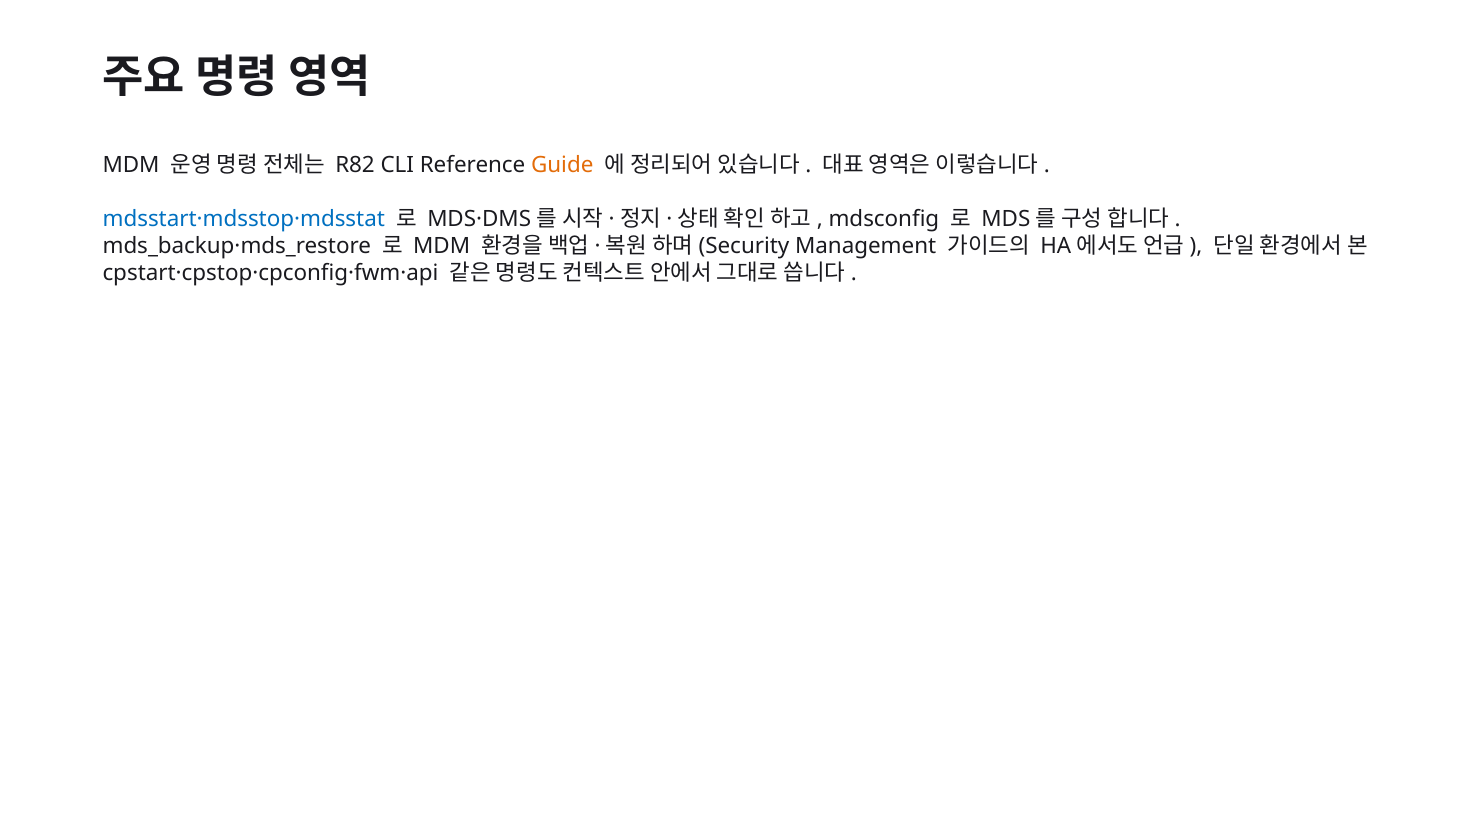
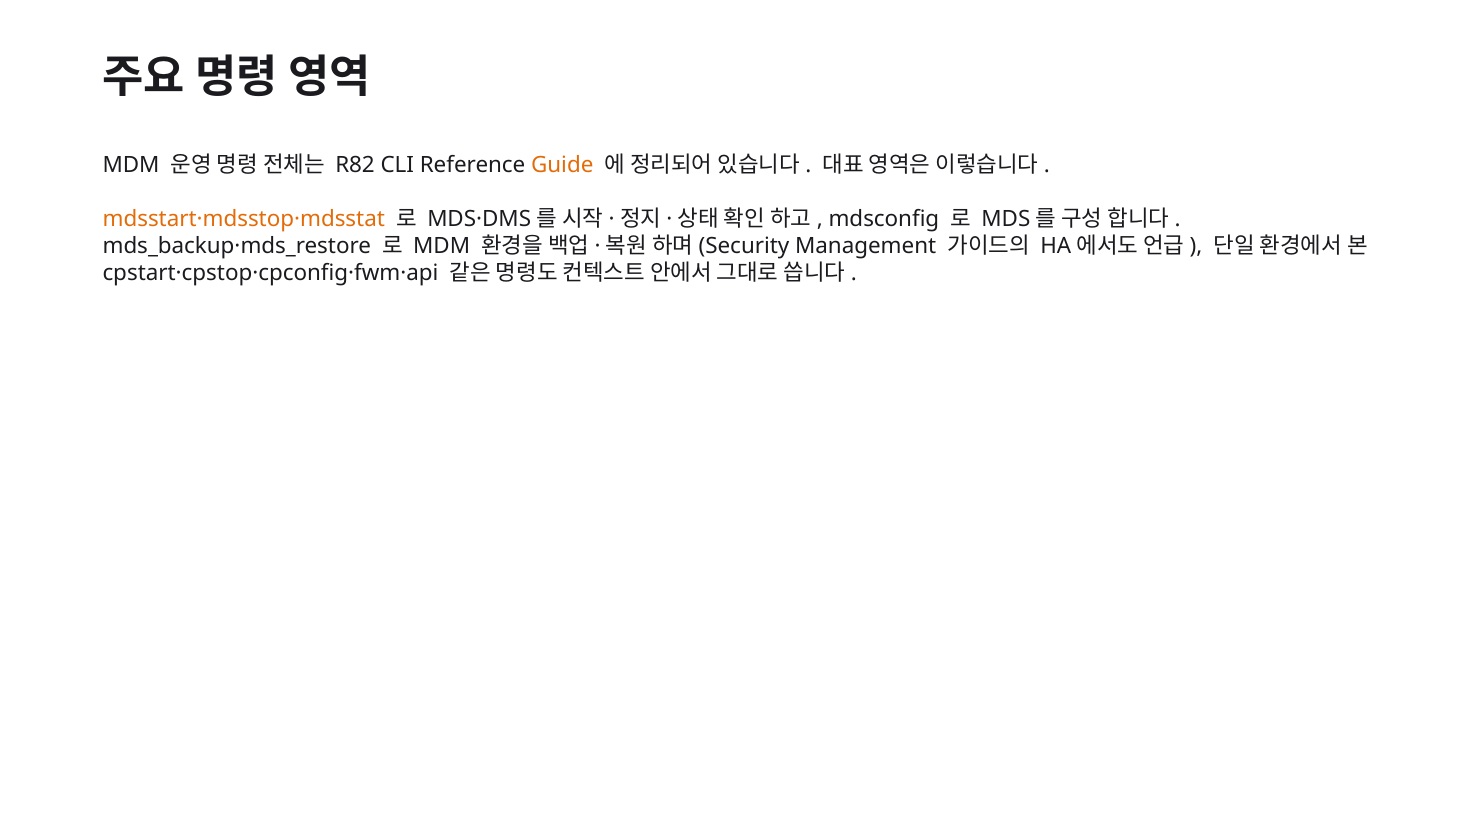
mdsstart·mdsstop·mdsstat colour: blue -> orange (244, 219)
